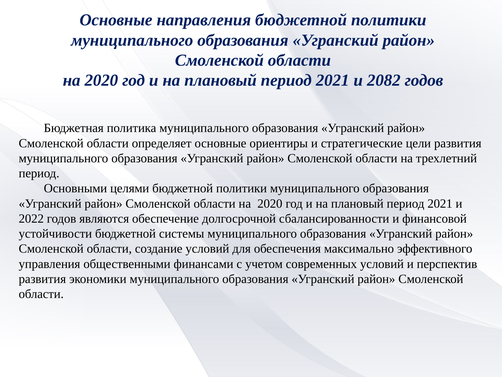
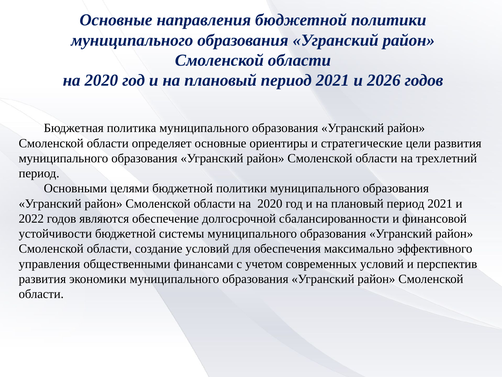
2082: 2082 -> 2026 (384, 80)
